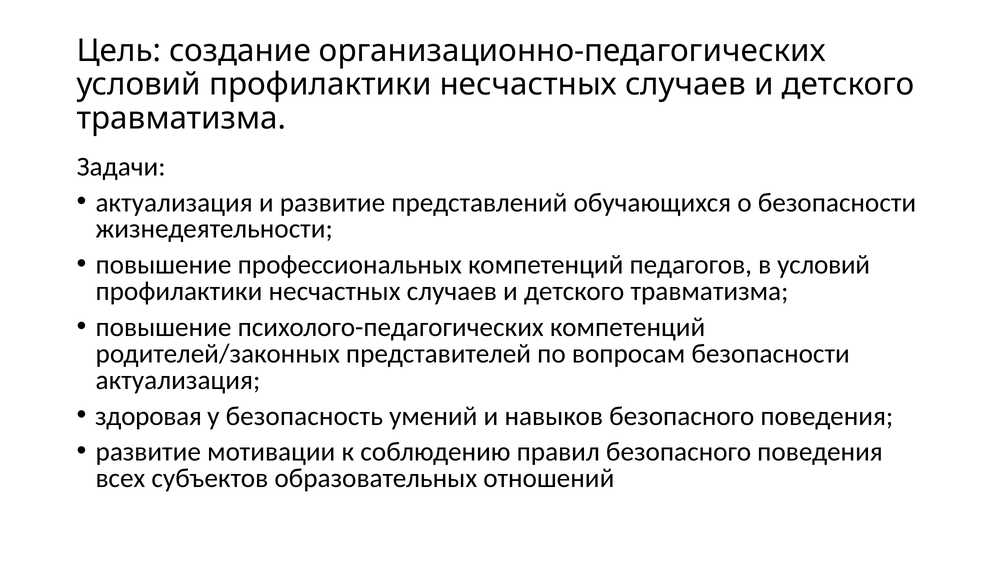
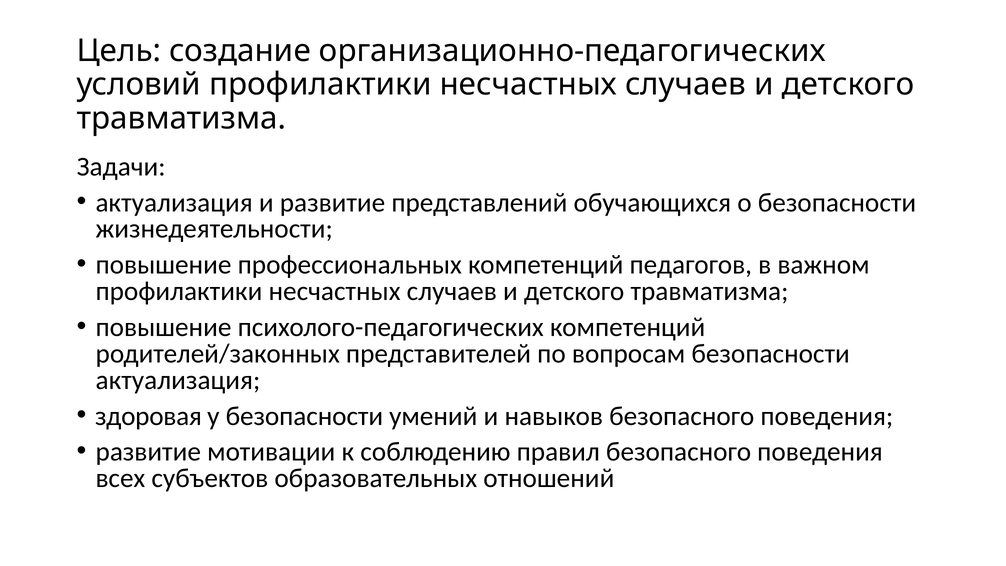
в условий: условий -> важном (823, 265)
у безопасность: безопасность -> безопасности (304, 416)
